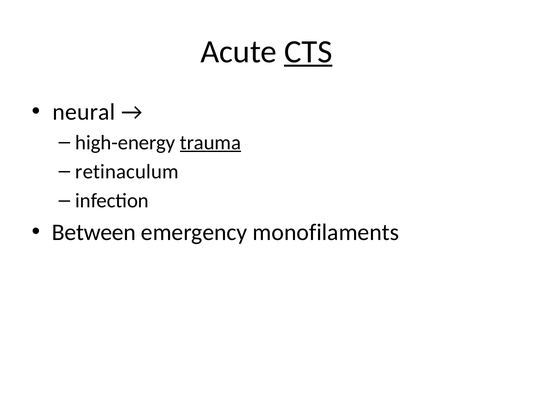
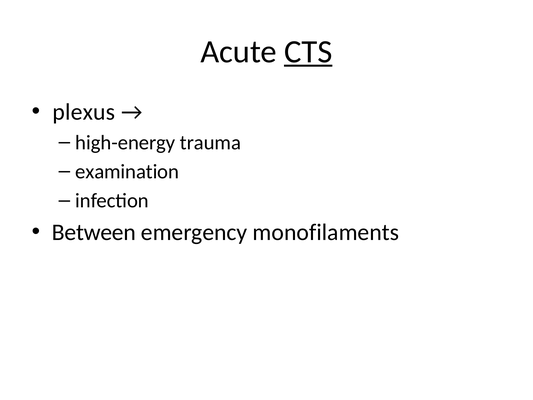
neural: neural -> plexus (84, 112)
trauma underline: present -> none (210, 142)
retinaculum: retinaculum -> examination (127, 171)
